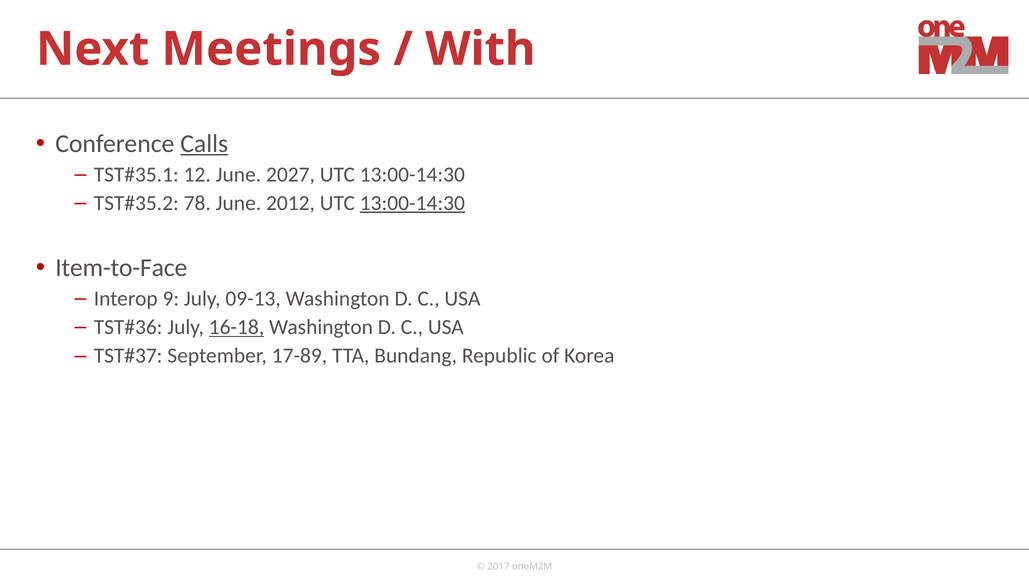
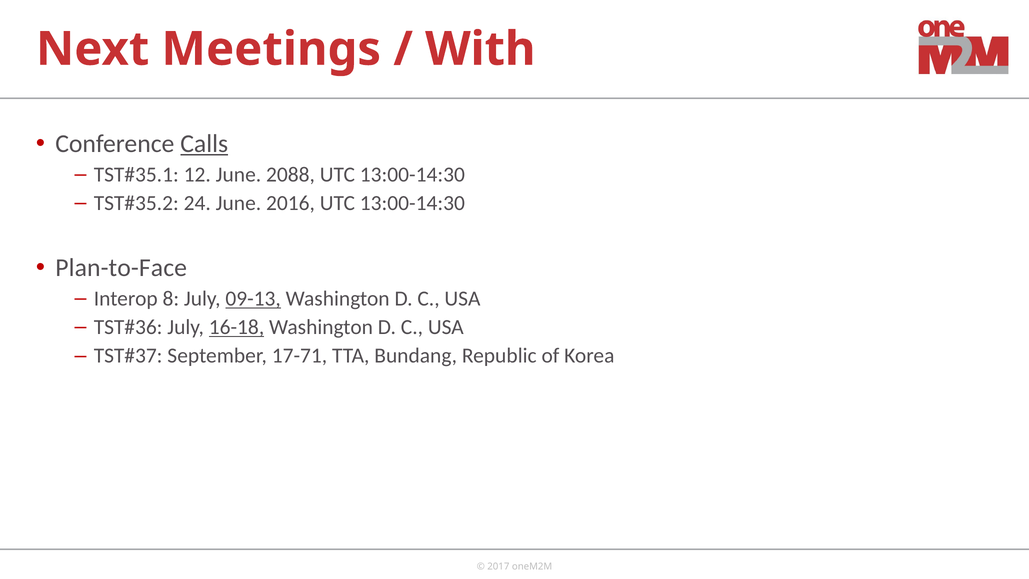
2027: 2027 -> 2088 (290, 175)
78: 78 -> 24 (197, 203)
2012: 2012 -> 2016 (290, 203)
13:00-14:30 underline: present -> none (412, 203)
Item-to-Face: Item-to-Face -> Plan-to-Face (121, 268)
9: 9 -> 8 (171, 299)
09-13 underline: none -> present (253, 299)
17-89: 17-89 -> 17-71 (299, 356)
